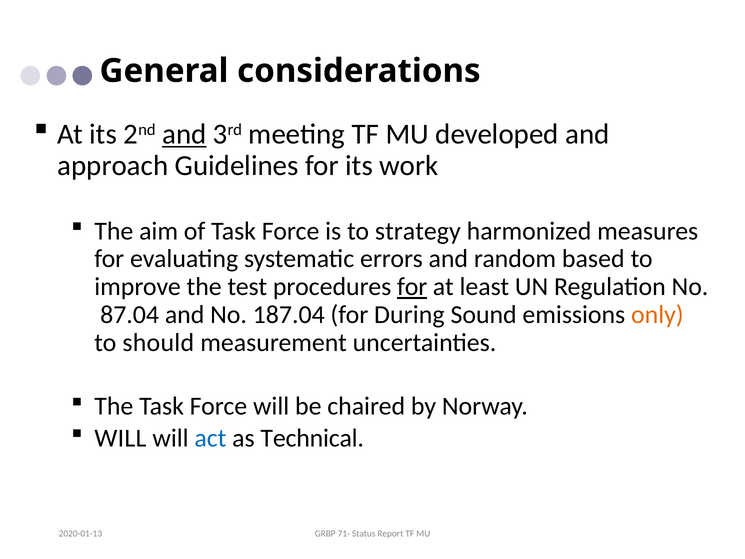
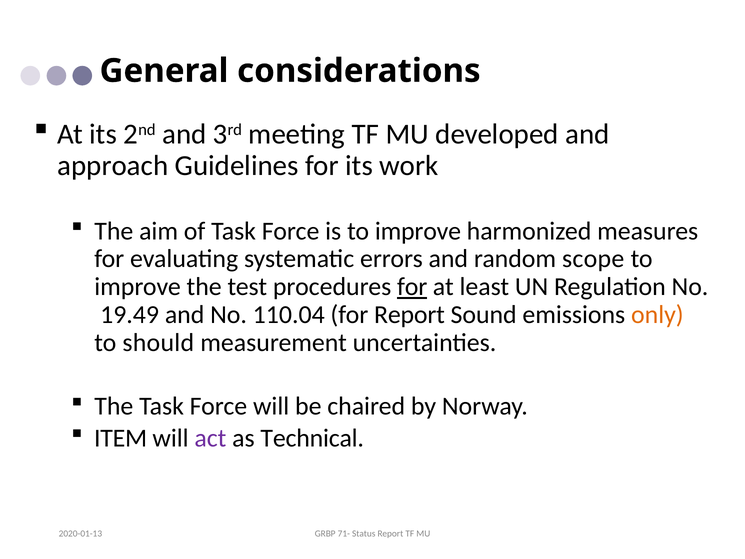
and underline: present -> none (184, 134)
is to strategy: strategy -> improve (418, 231)
based: based -> scope (593, 259)
87.04: 87.04 -> 19.49 (130, 315)
187.04: 187.04 -> 110.04 (289, 315)
for During: During -> Report (409, 315)
WILL: WILL -> ITEM (121, 438)
act colour: blue -> purple (210, 438)
